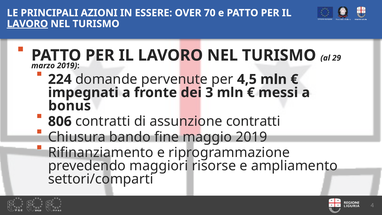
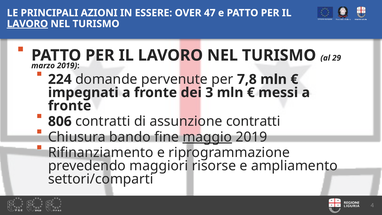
70: 70 -> 47 (210, 13)
4,5: 4,5 -> 7,8 (247, 79)
bonus: bonus -> fronte (70, 106)
maggio underline: none -> present (207, 137)
